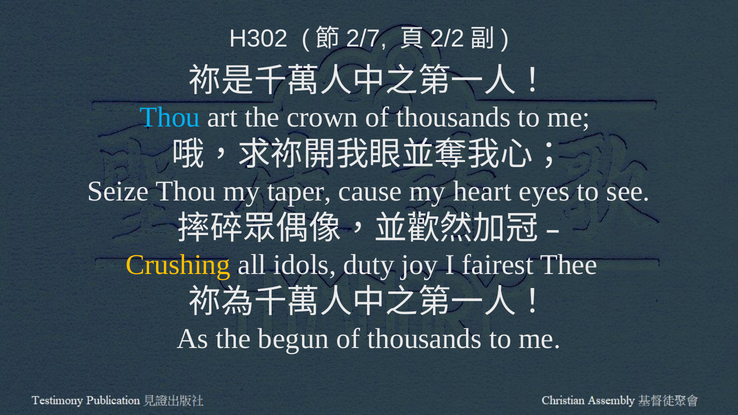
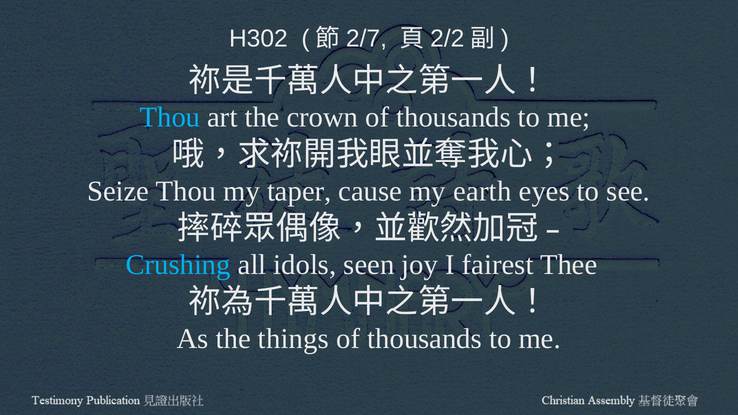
heart: heart -> earth (482, 191)
Crushing colour: yellow -> light blue (178, 265)
duty: duty -> seen (369, 265)
begun: begun -> things (294, 339)
